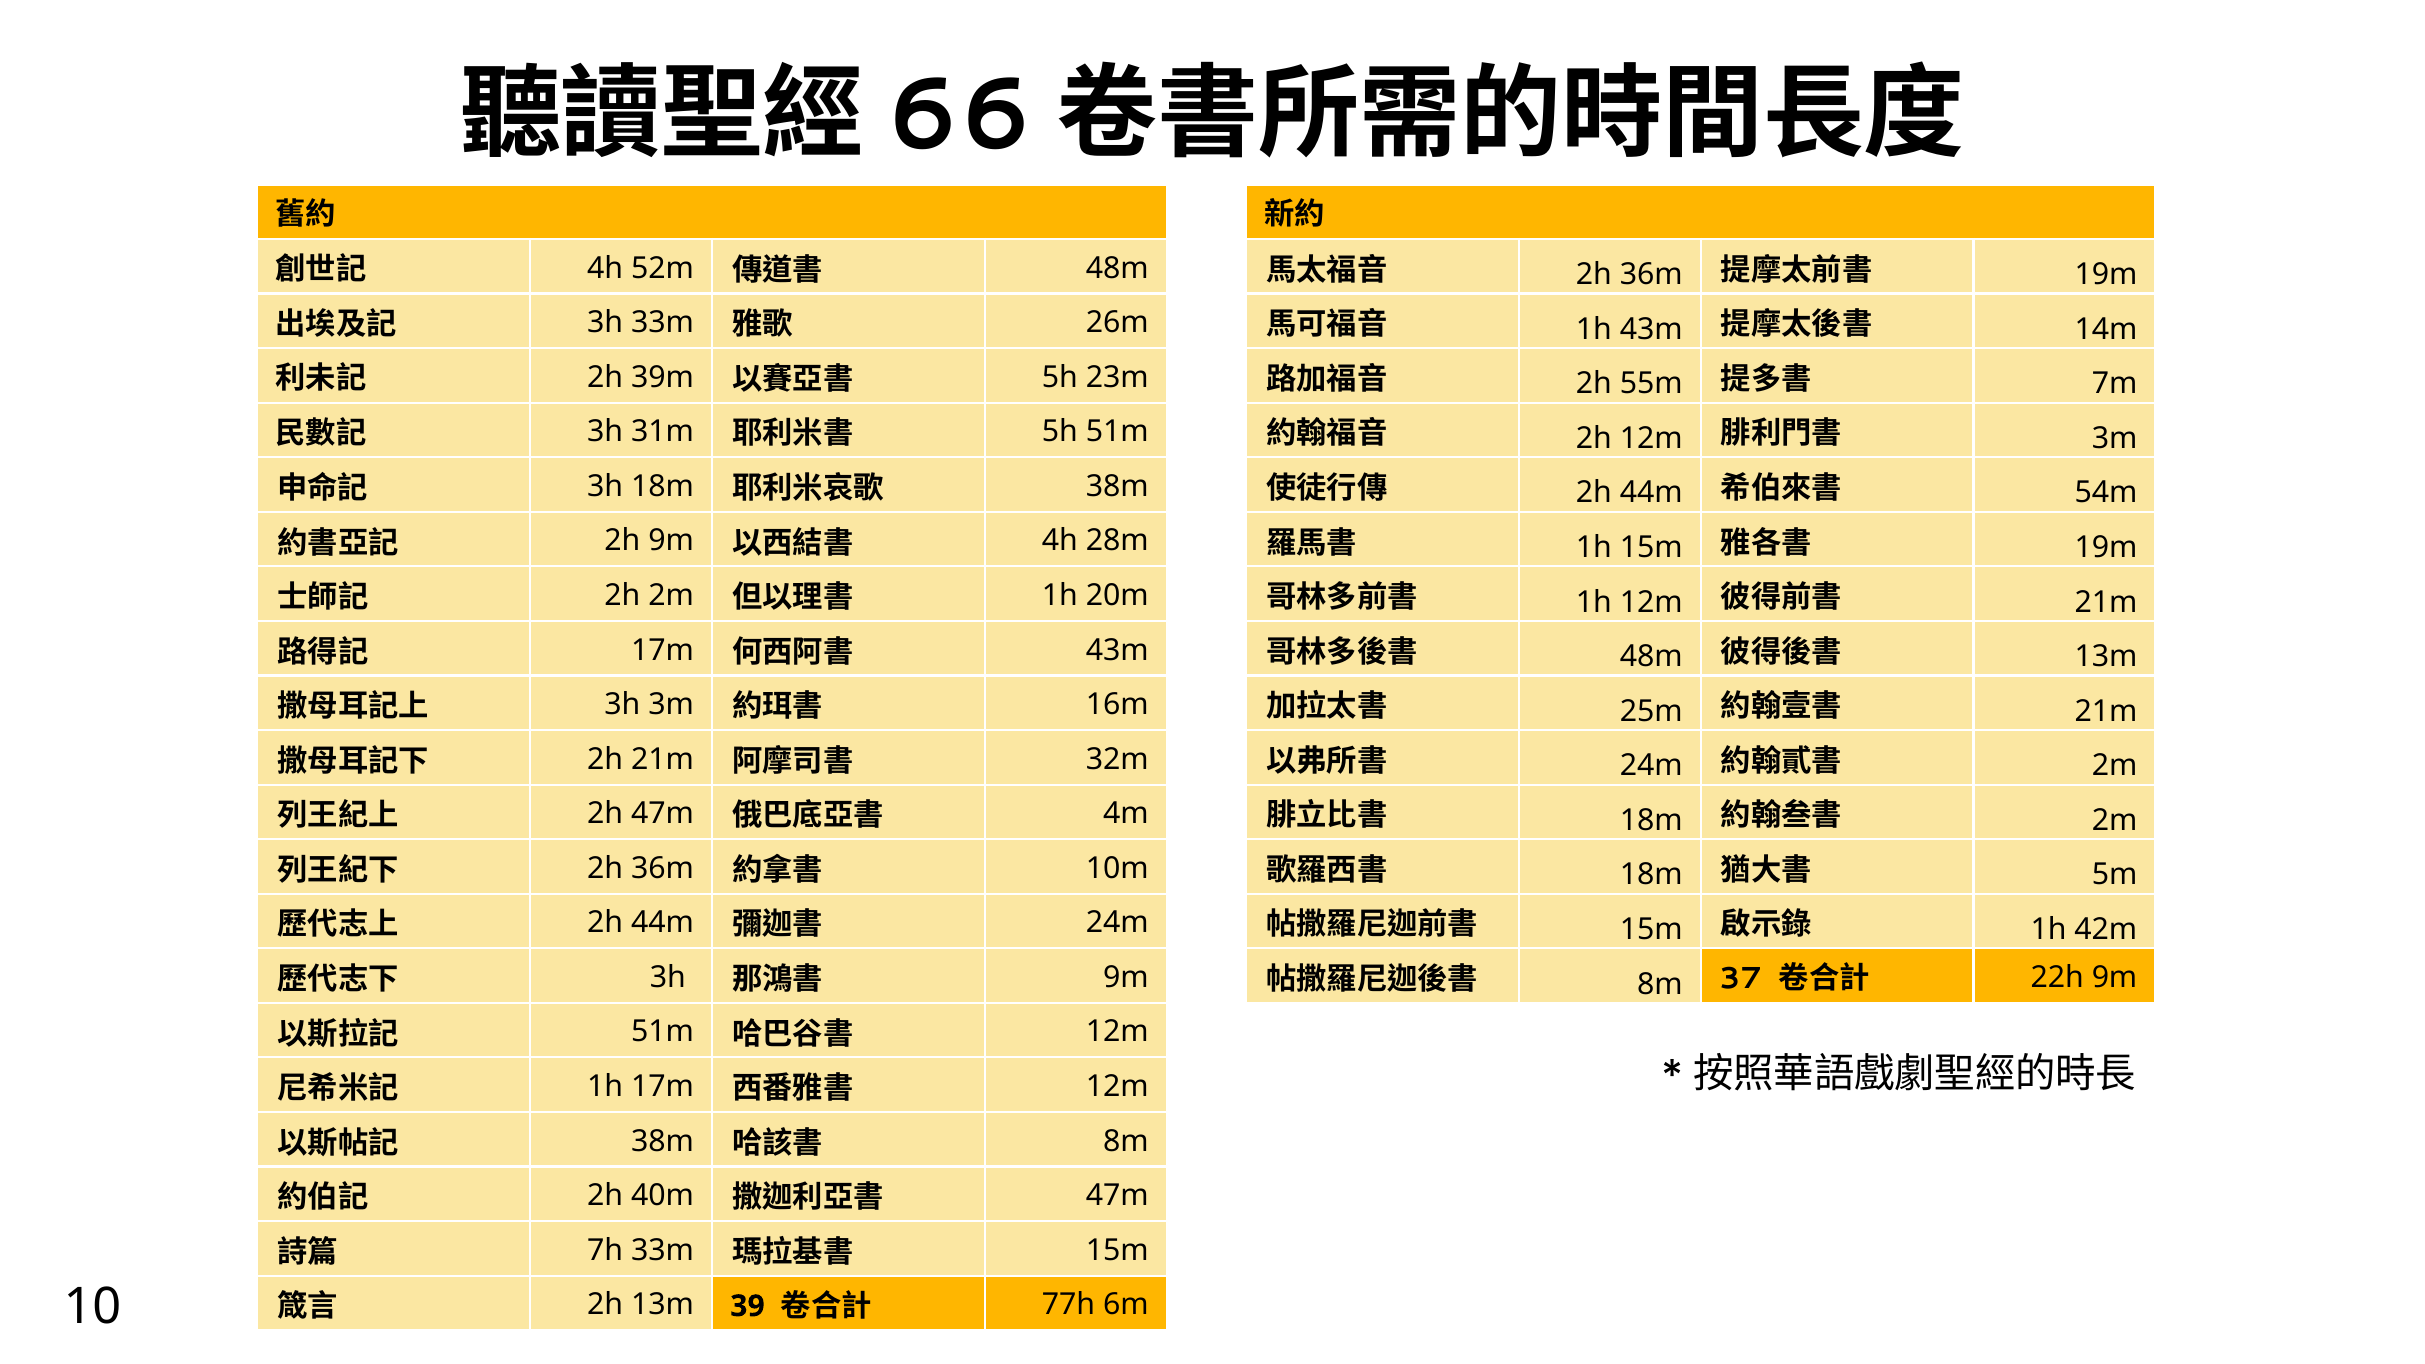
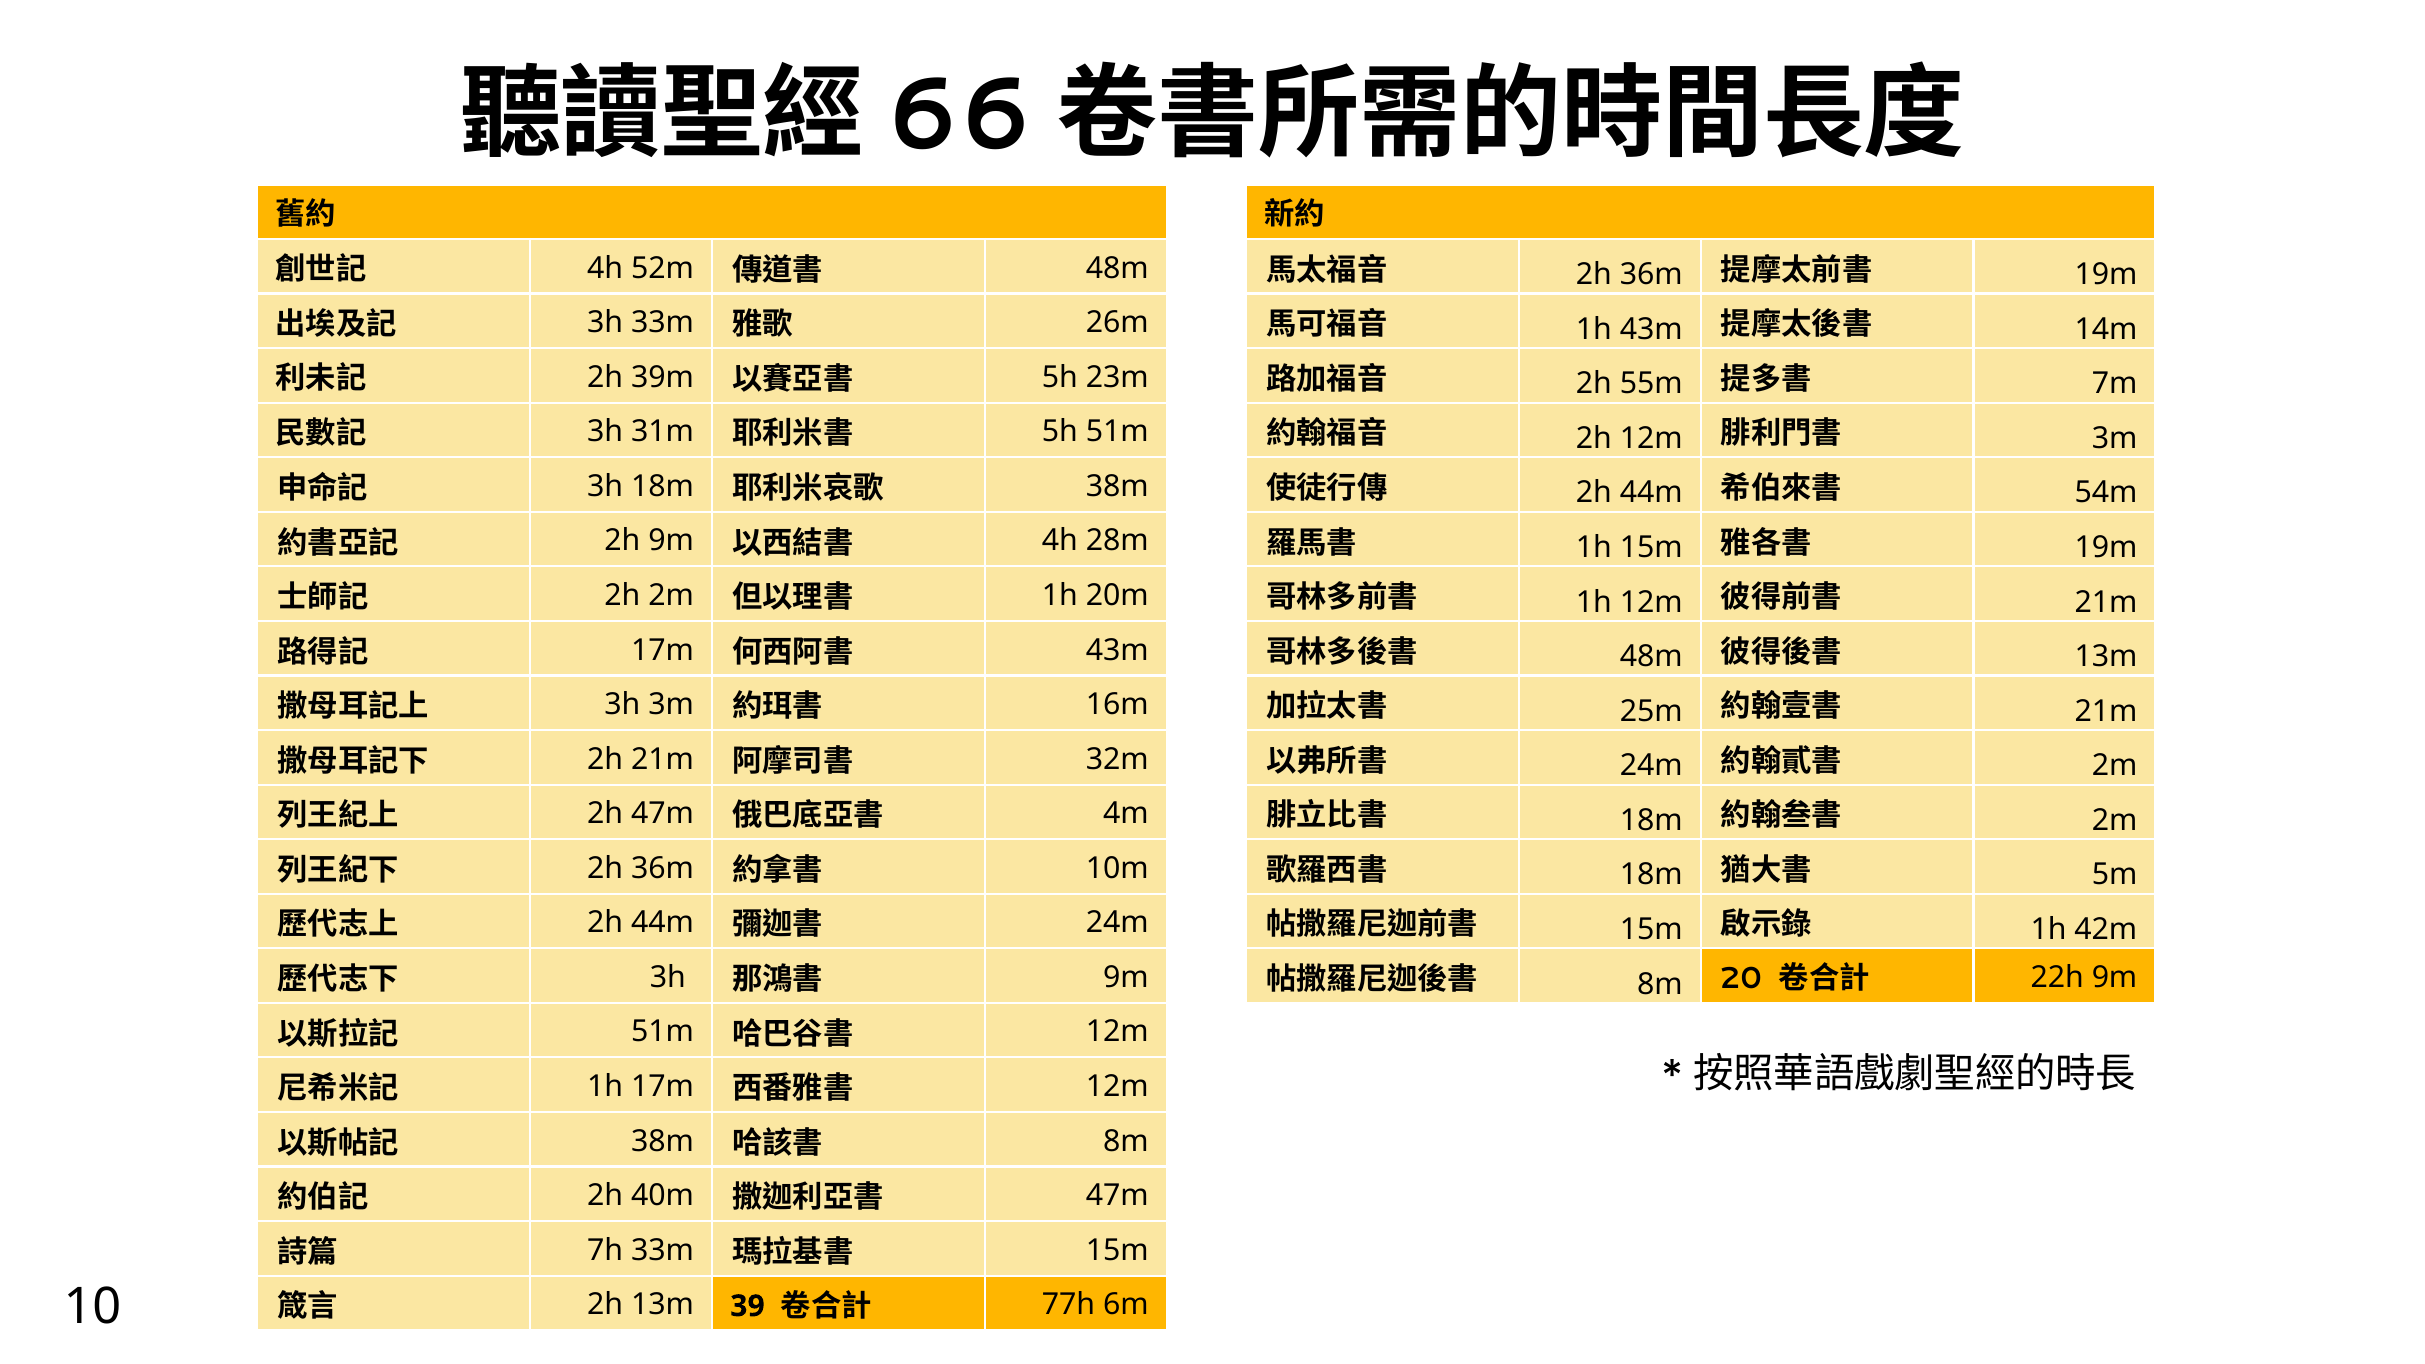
37: 37 -> 20 (1741, 978)
